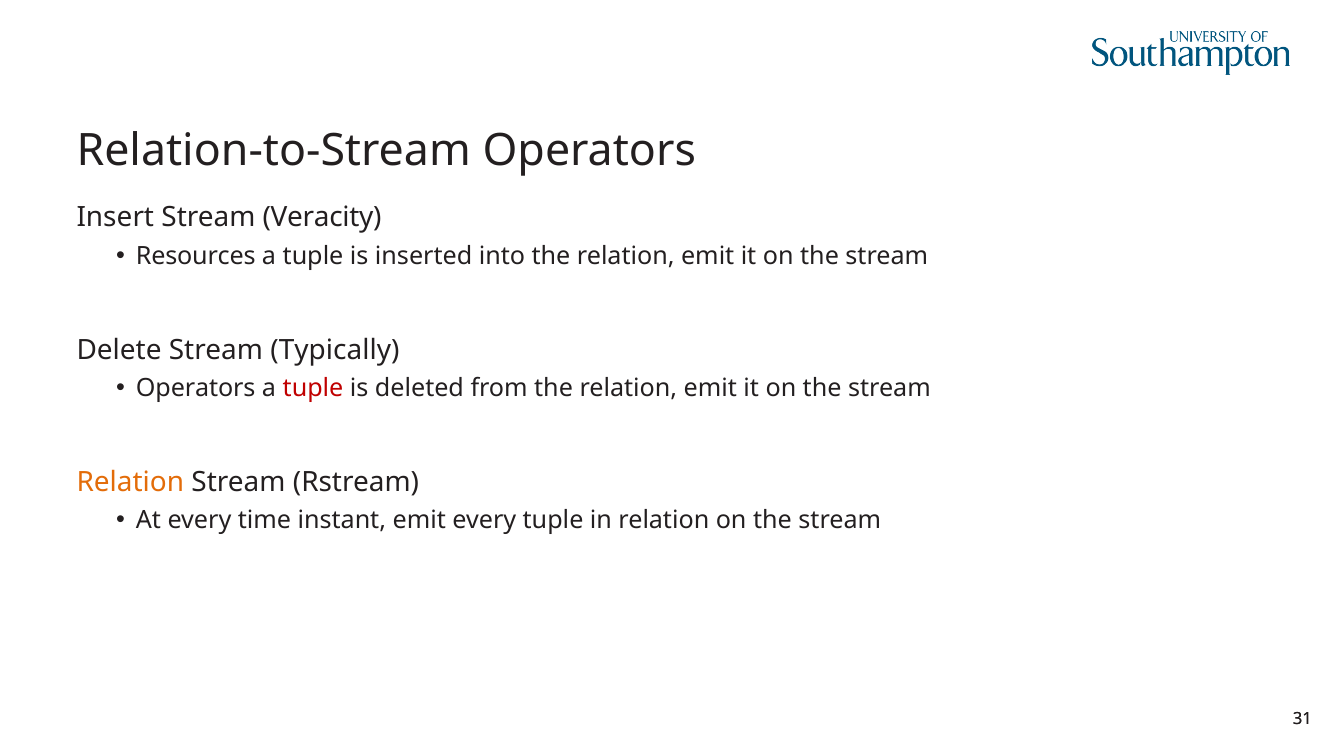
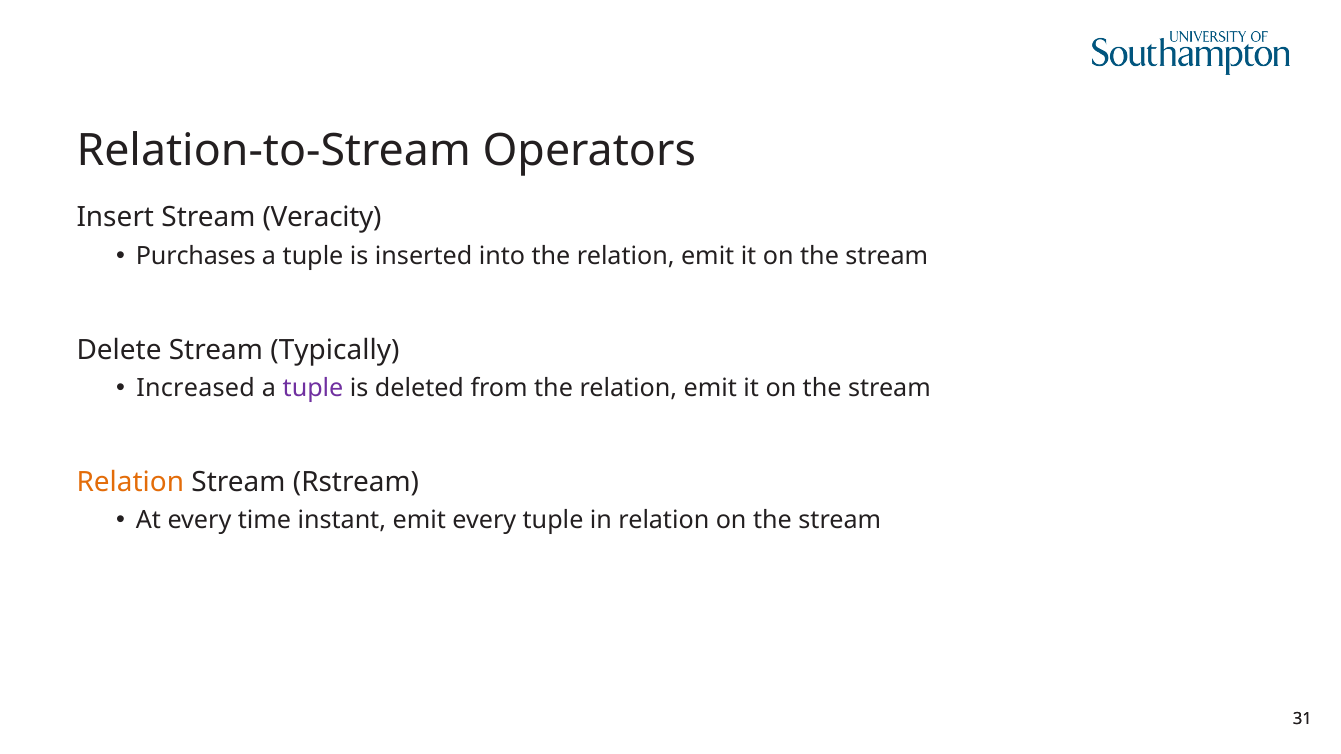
Resources: Resources -> Purchases (196, 256)
Operators: Operators -> Increased (196, 389)
tuple colour: red -> purple (313, 389)
